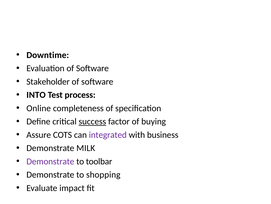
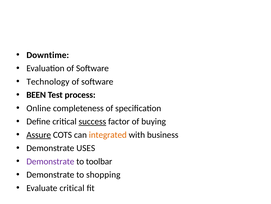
Stakeholder: Stakeholder -> Technology (48, 81)
INTO: INTO -> BEEN (36, 95)
Assure underline: none -> present (39, 134)
integrated colour: purple -> orange (108, 134)
MILK: MILK -> USES (86, 148)
Evaluate impact: impact -> critical (72, 187)
